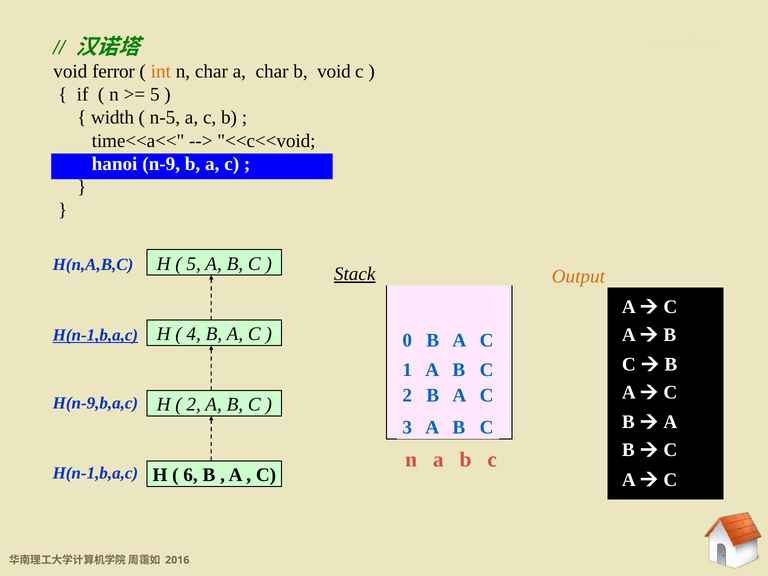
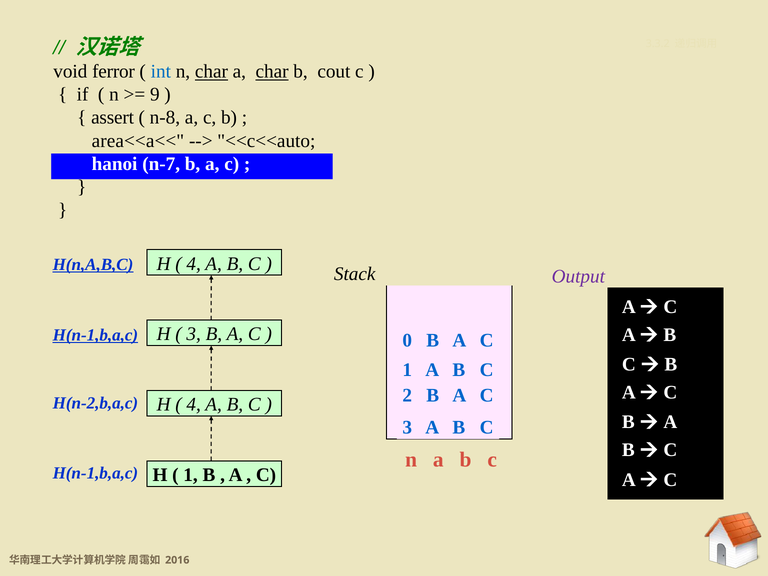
int colour: orange -> blue (161, 72)
char underline: none -> present (211, 72)
char underline: none -> present (272, 72)
b void: void -> cout (334, 72)
5: 5 -> 9 (155, 95)
width: width -> assert (113, 118)
n-5: n-5 -> n-8 (165, 118)
time<<a<<: time<<a<< -> area<<a<< (138, 141)
<<c<<void: <<c<<void -> <<c<<auto (266, 141)
n-9: n-9 -> n-7 (161, 164)
5: 5 -> 4 (194, 264)
H(n,A,B,C underline: none -> present (93, 265)
Stack underline: present -> none (355, 274)
Output colour: orange -> purple (578, 276)
4: 4 -> 3 (194, 334)
H(n-9,b,a,c: H(n-9,b,a,c -> H(n-2,b,a,c (95, 403)
2: 2 -> 4 (194, 405)
6: 6 -> 1 (191, 475)
